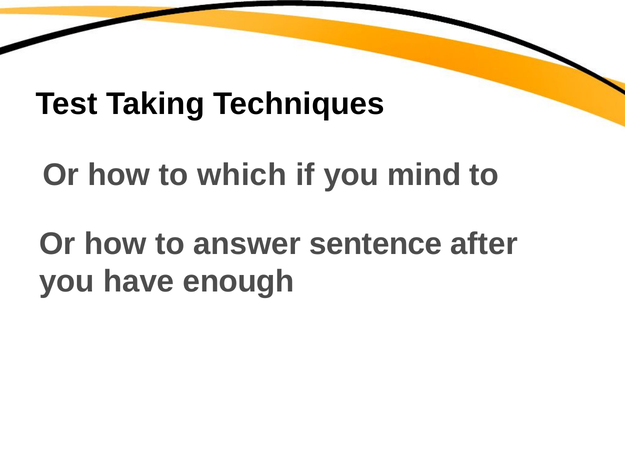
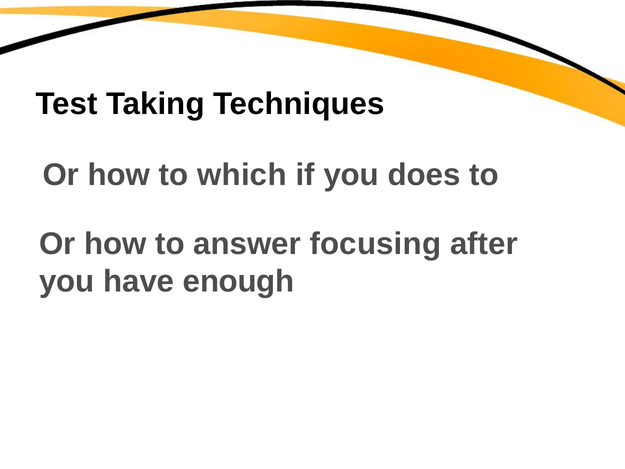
mind: mind -> does (424, 175)
sentence: sentence -> focusing (375, 244)
